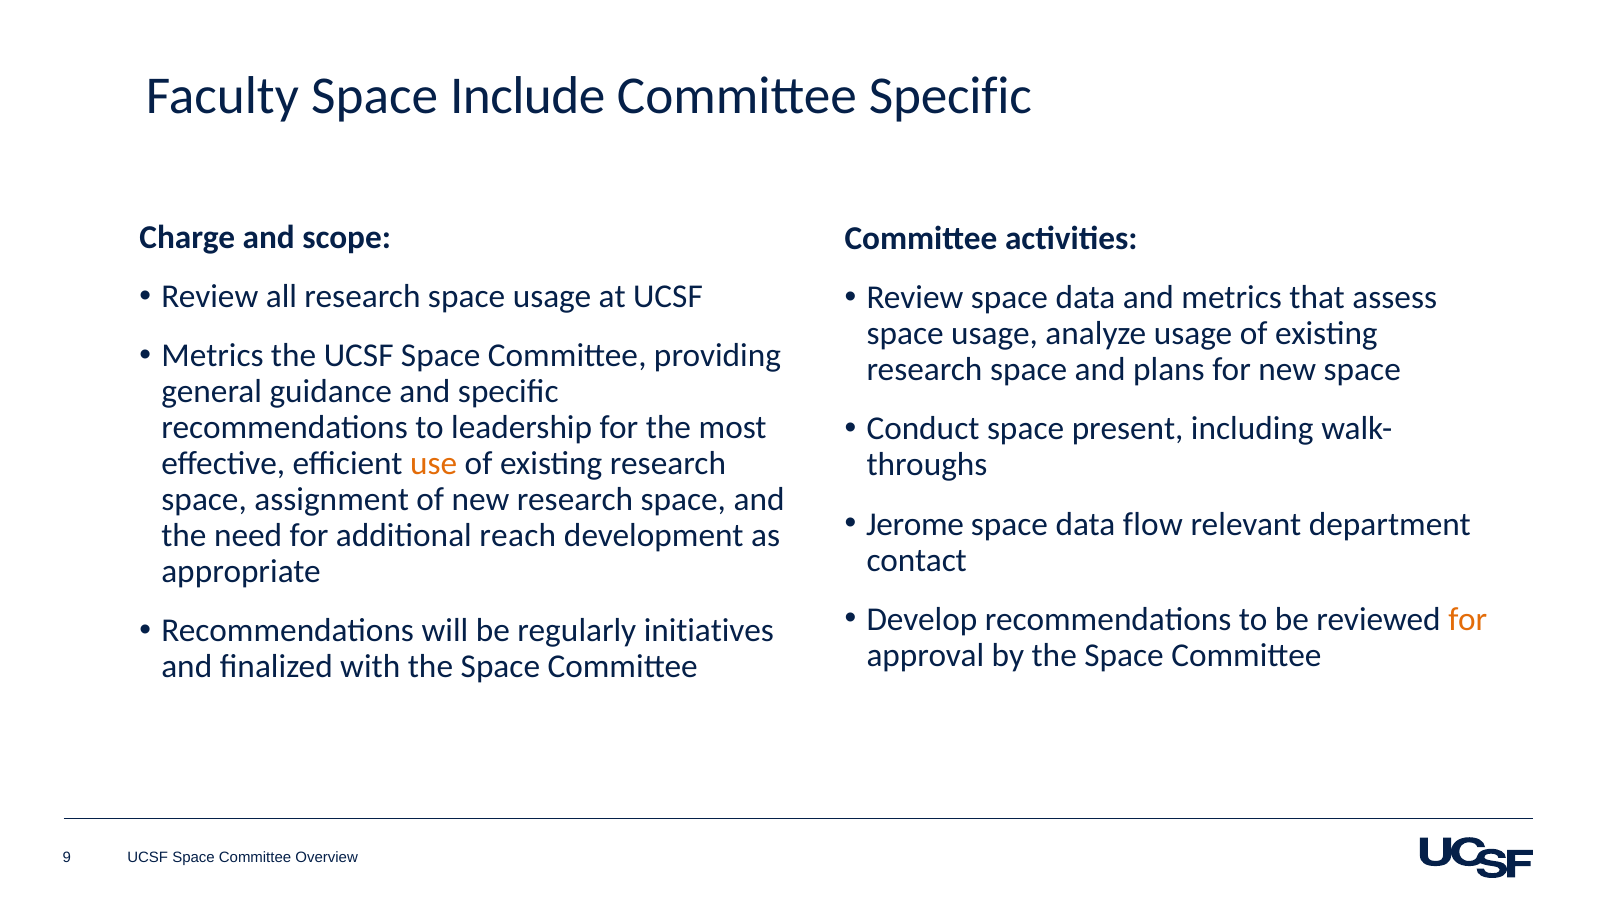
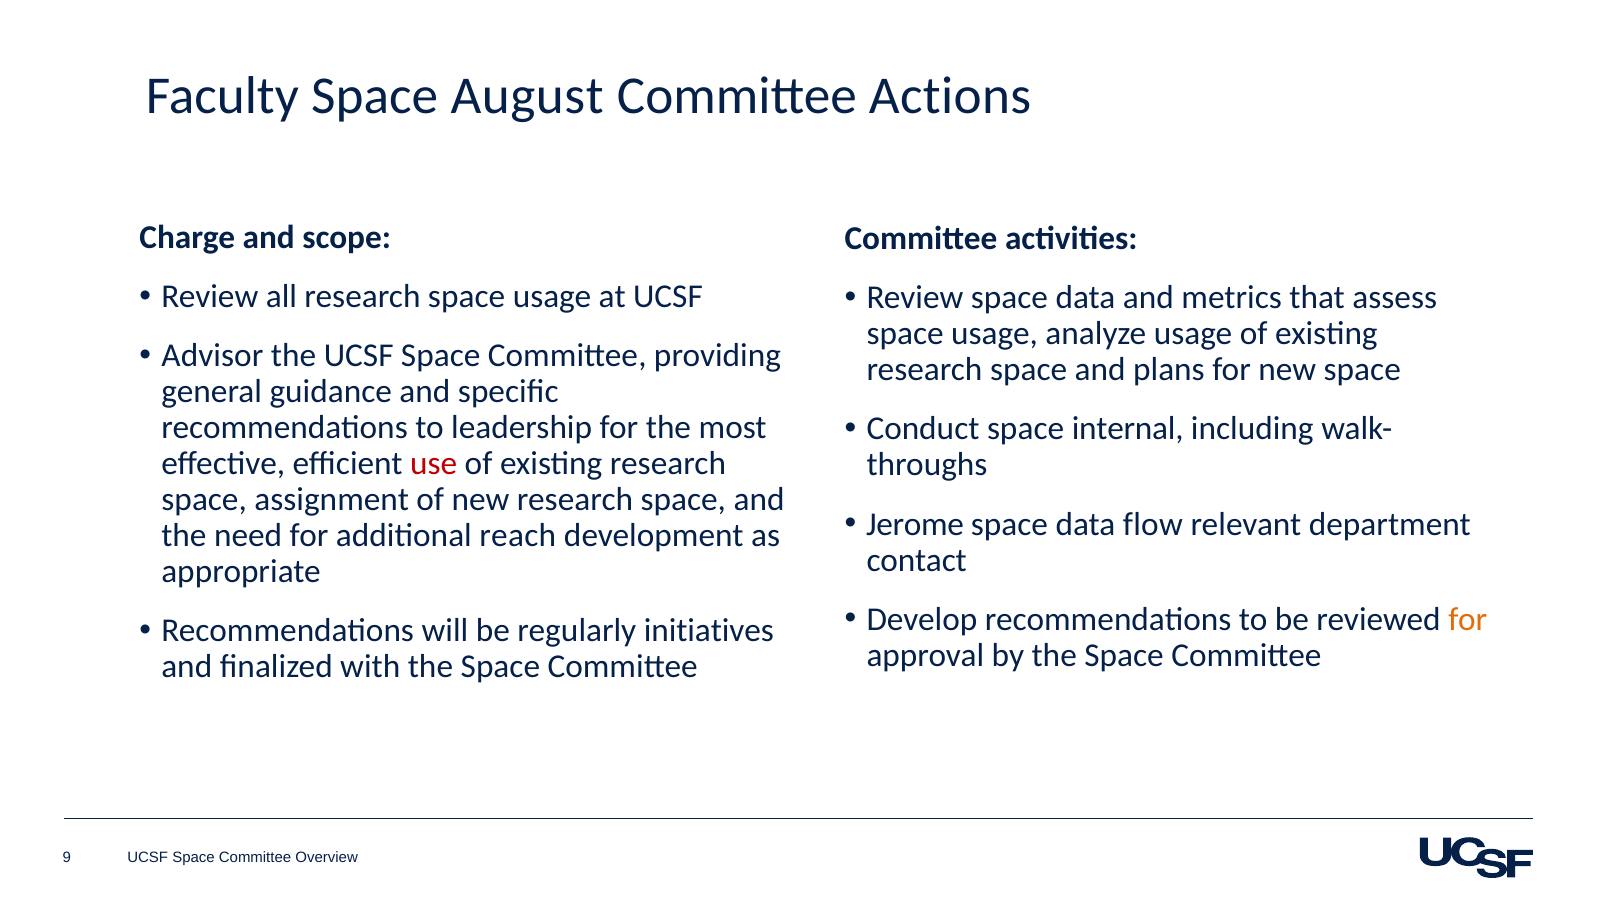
Include: Include -> August (527, 96)
Committee Specific: Specific -> Actions (950, 96)
Metrics: Metrics -> Advisor (212, 356)
present: present -> internal (1128, 429)
use colour: orange -> red (434, 464)
